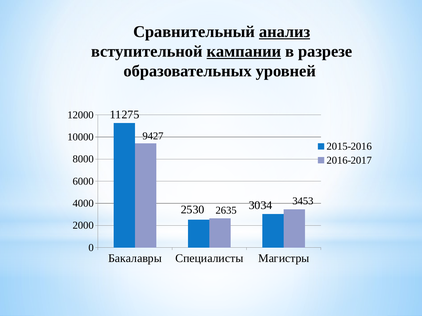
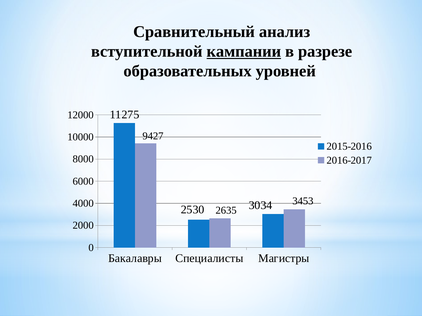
анализ underline: present -> none (285, 32)
